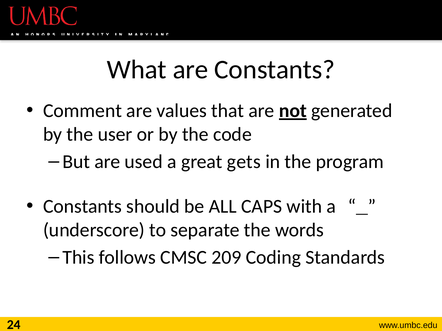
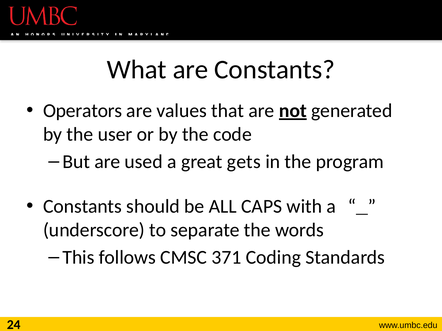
Comment: Comment -> Operators (83, 111)
209: 209 -> 371 (226, 258)
